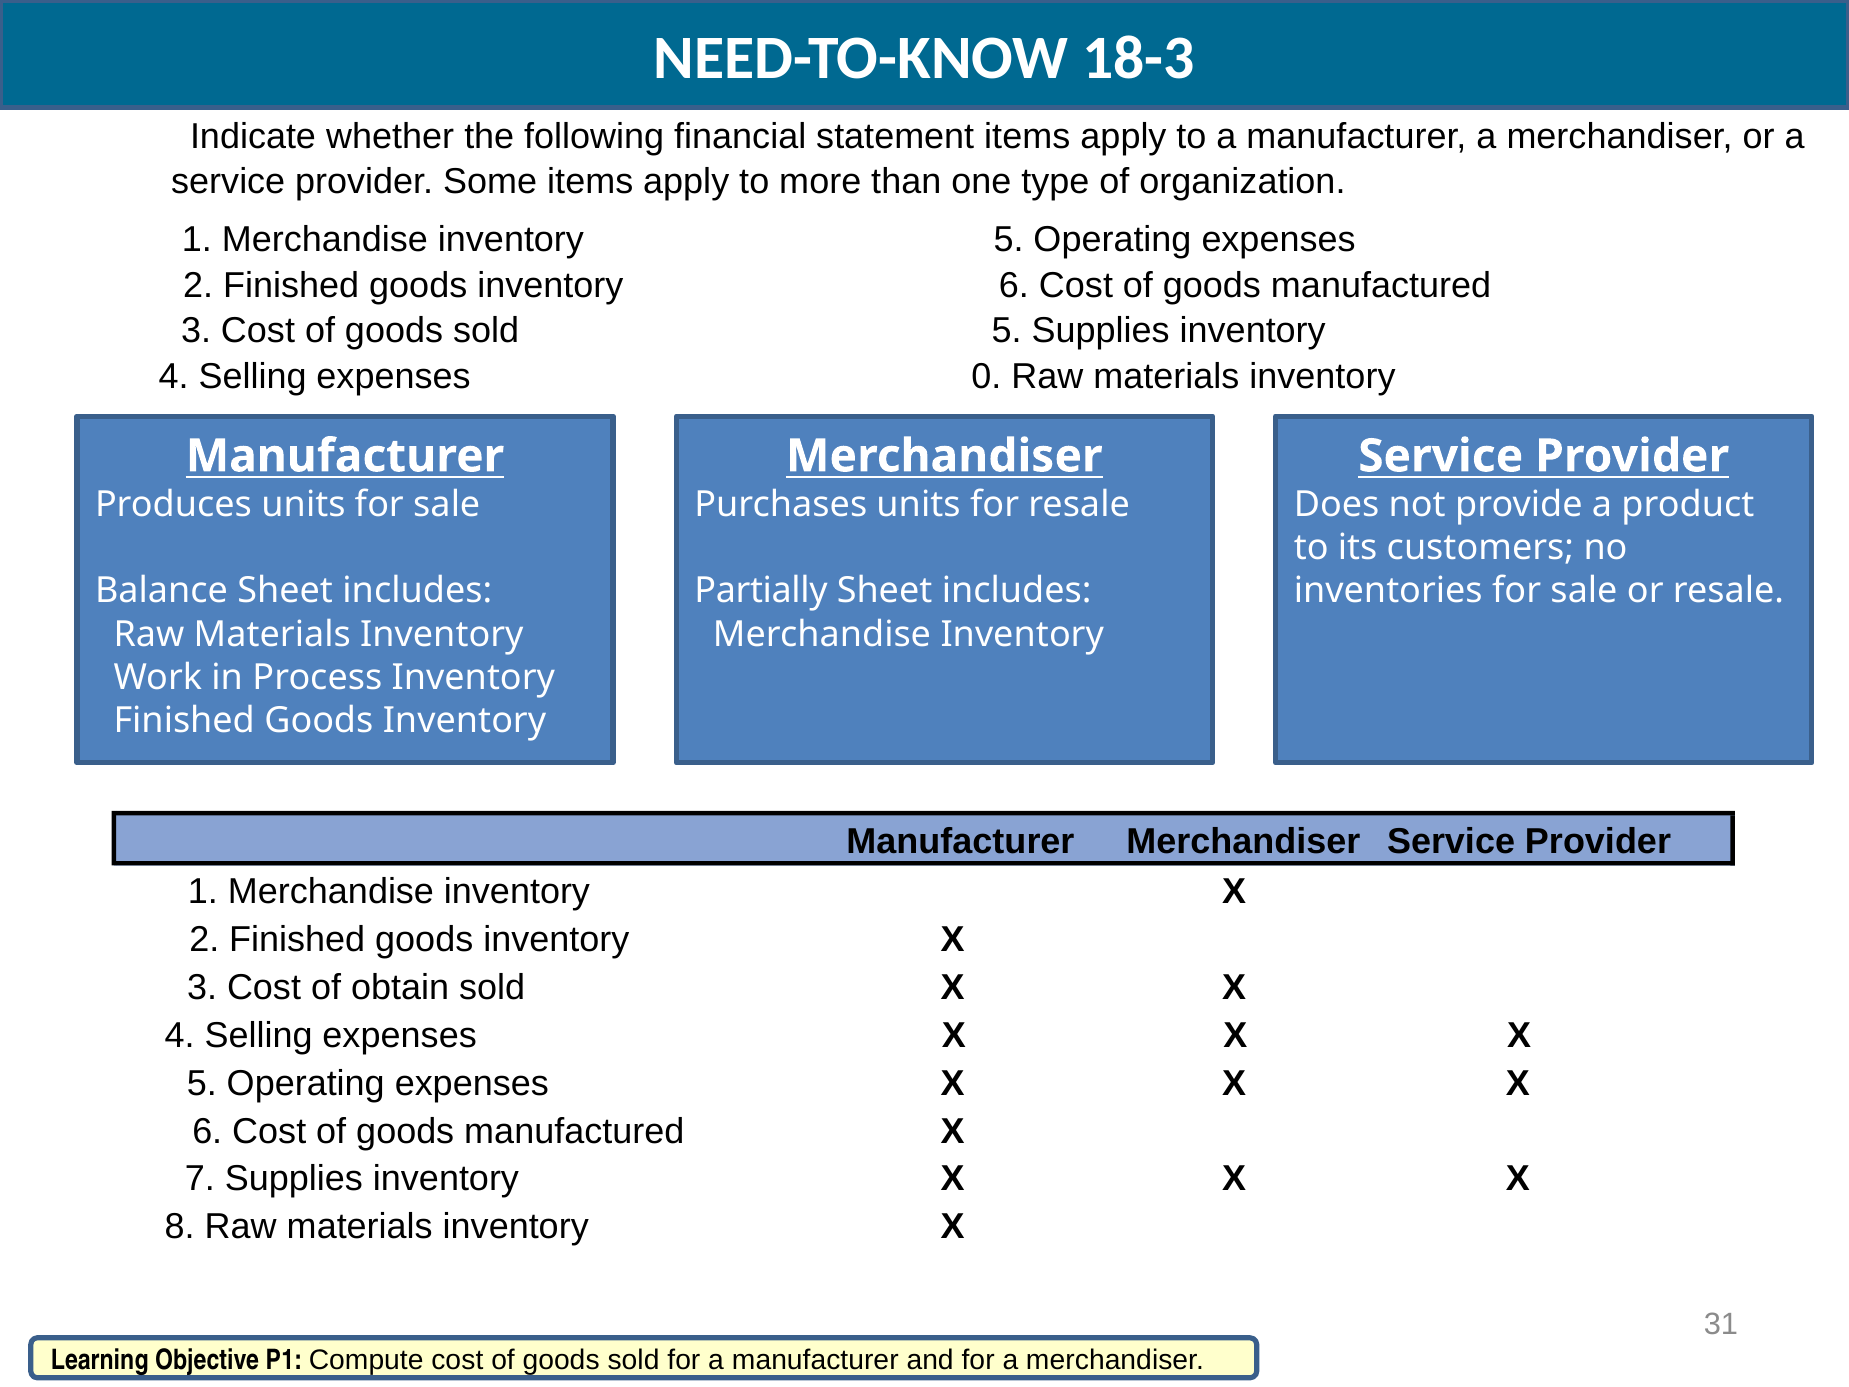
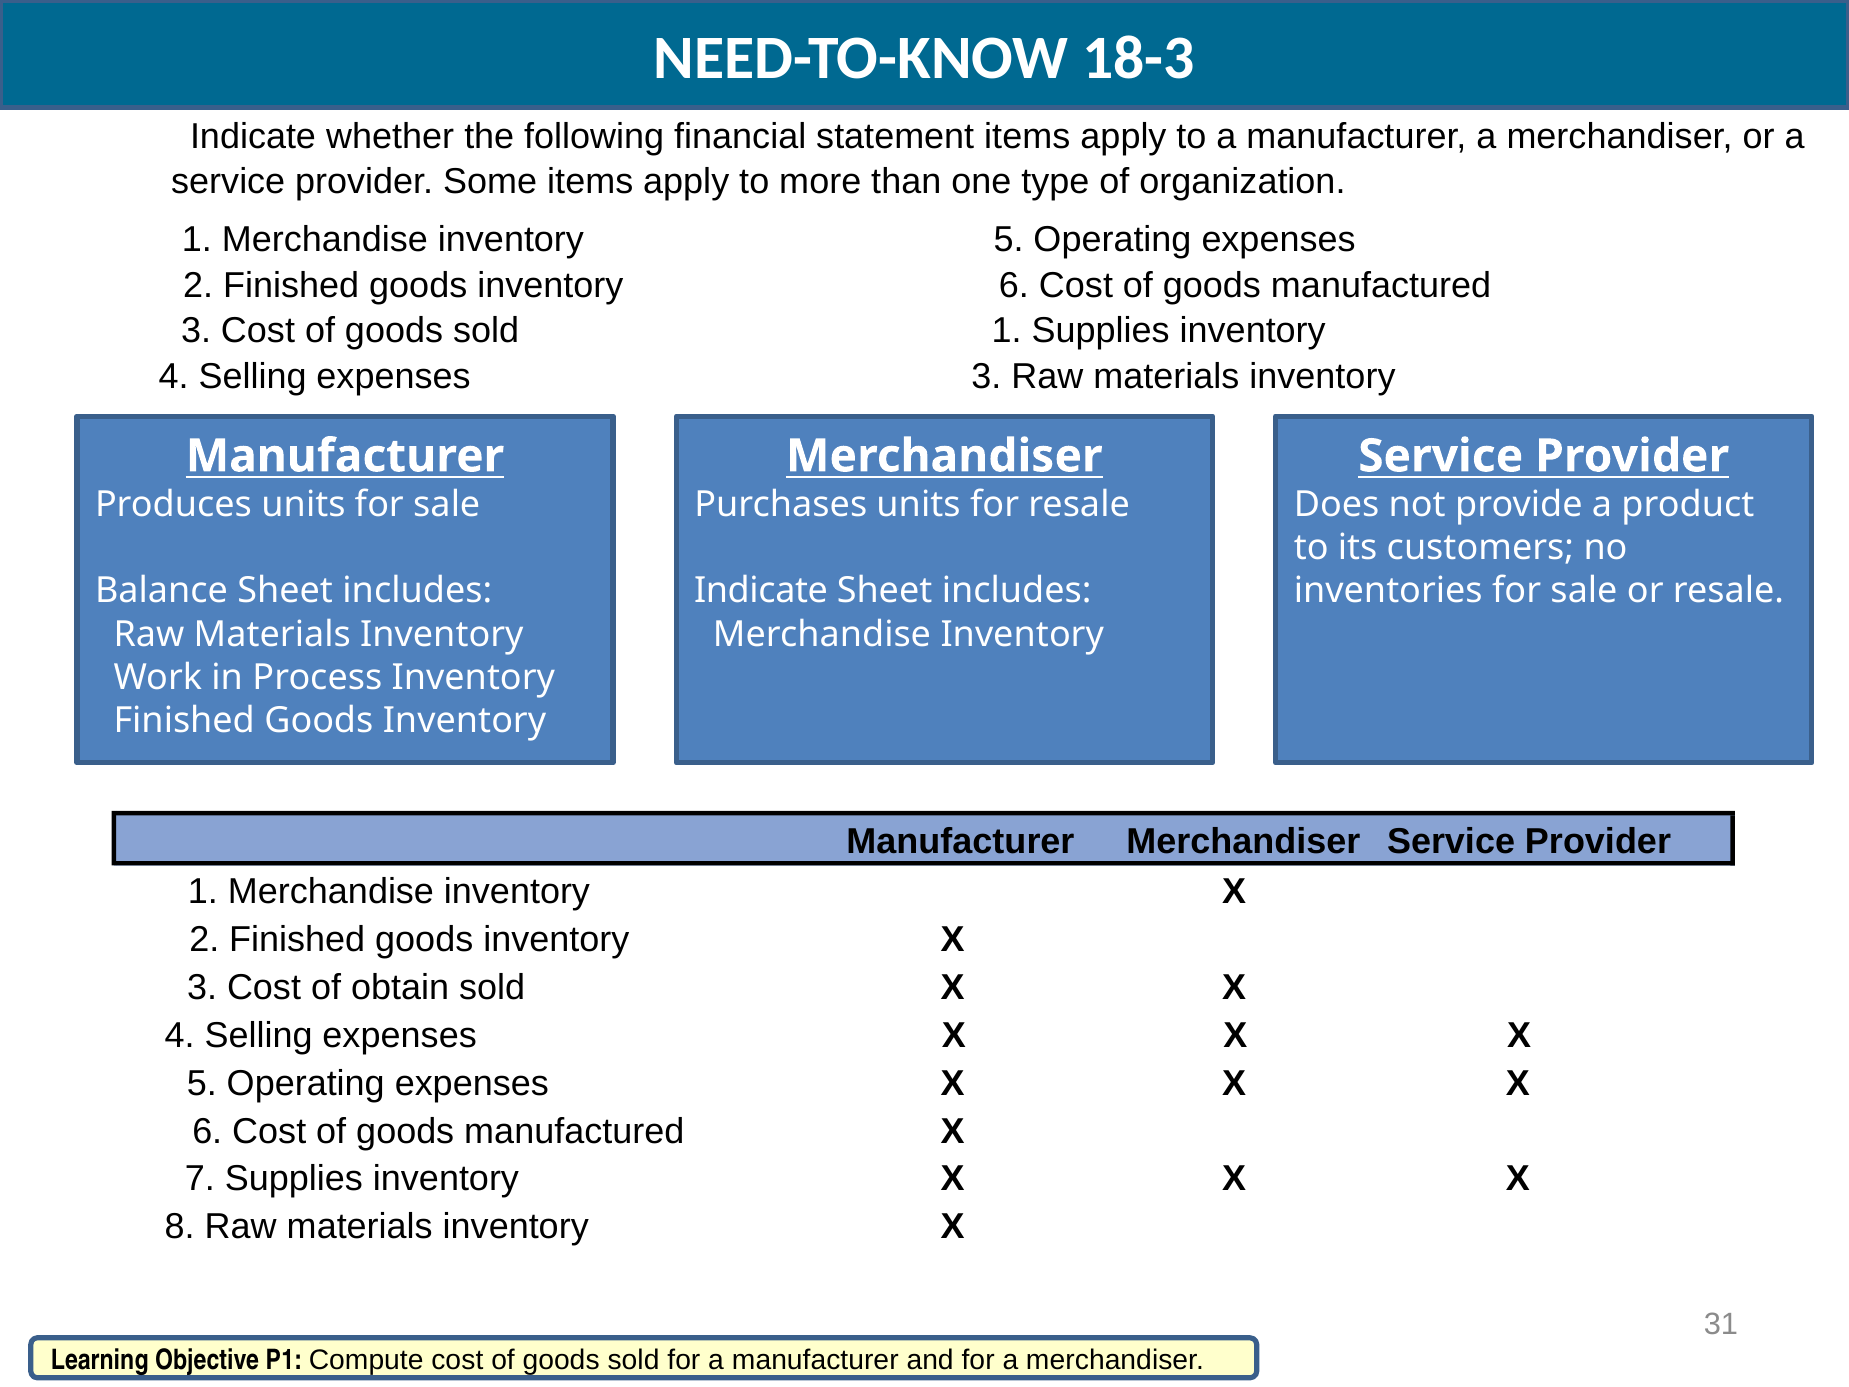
sold 5: 5 -> 1 (1007, 331)
expenses 0: 0 -> 3 (986, 377)
Partially: Partially -> Indicate (761, 591)
